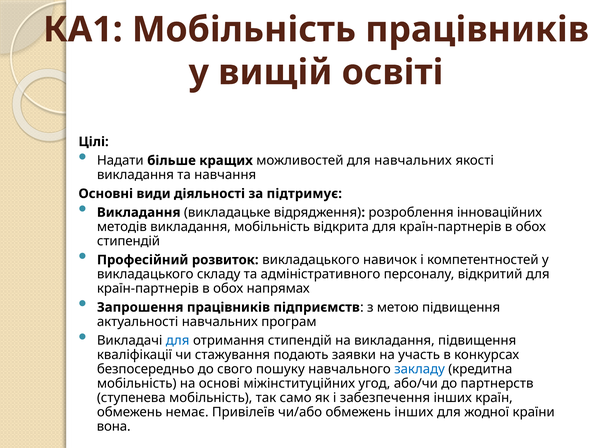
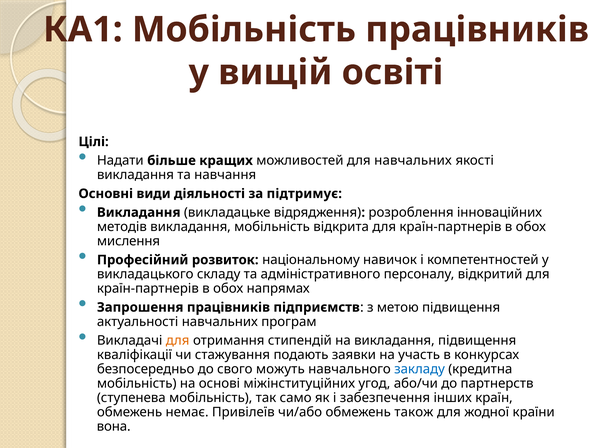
стипендій: стипендій -> мислення (128, 241)
розвиток викладацького: викладацького -> національному (311, 260)
для colour: blue -> orange (178, 340)
пошуку: пошуку -> можуть (280, 369)
обмежень інших: інших -> також (414, 412)
